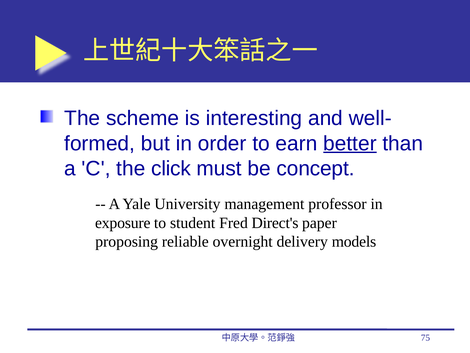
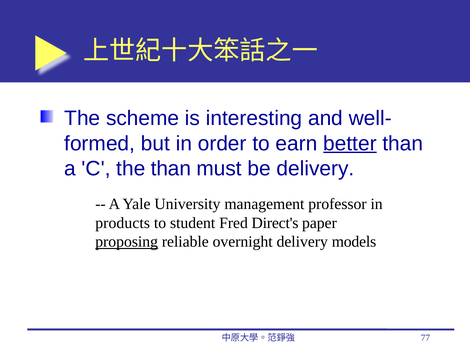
the click: click -> than (171, 168)
be concept: concept -> delivery (315, 168)
exposure: exposure -> products (123, 223)
proposing underline: none -> present (127, 241)
75: 75 -> 77 (425, 337)
